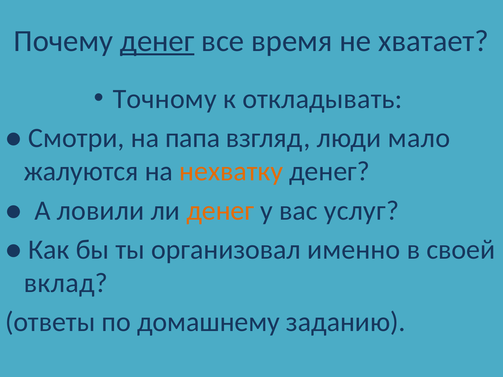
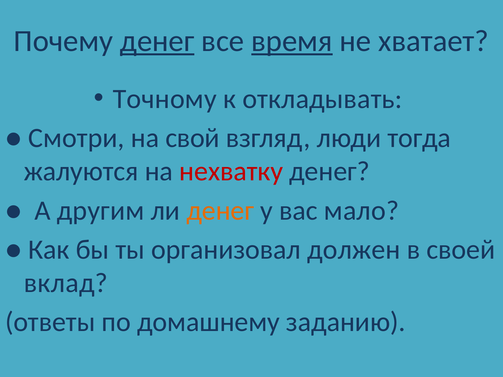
время underline: none -> present (292, 41)
папа: папа -> свой (193, 138)
мало: мало -> тогда (419, 138)
нехватку colour: orange -> red (231, 172)
ловили: ловили -> другим (101, 211)
услуг: услуг -> мало (361, 211)
именно: именно -> должен (354, 250)
